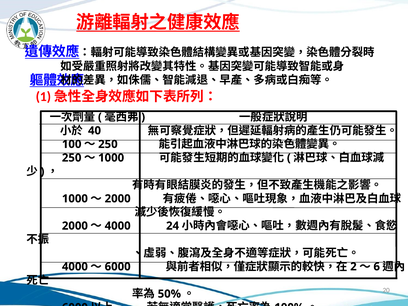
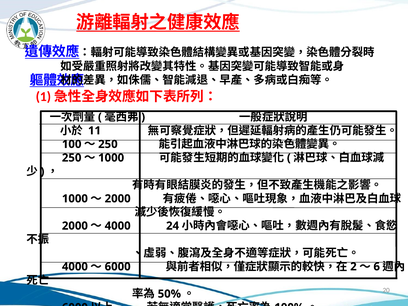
40: 40 -> 11 (95, 131)
